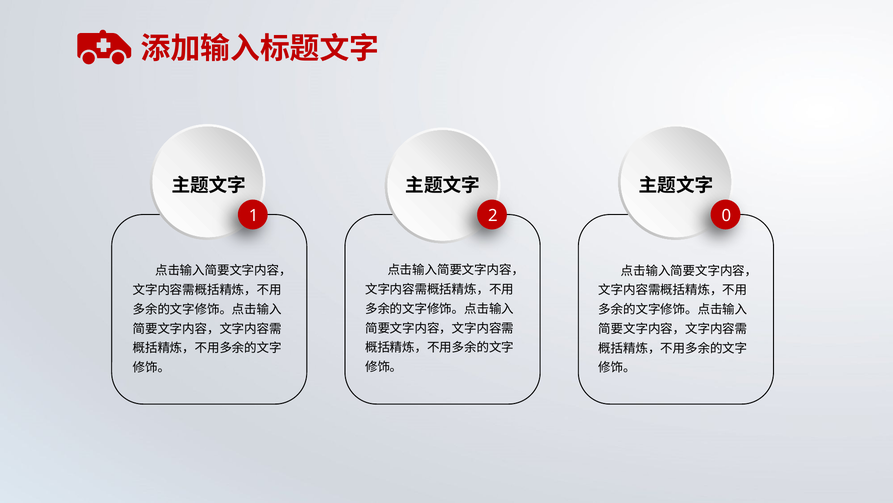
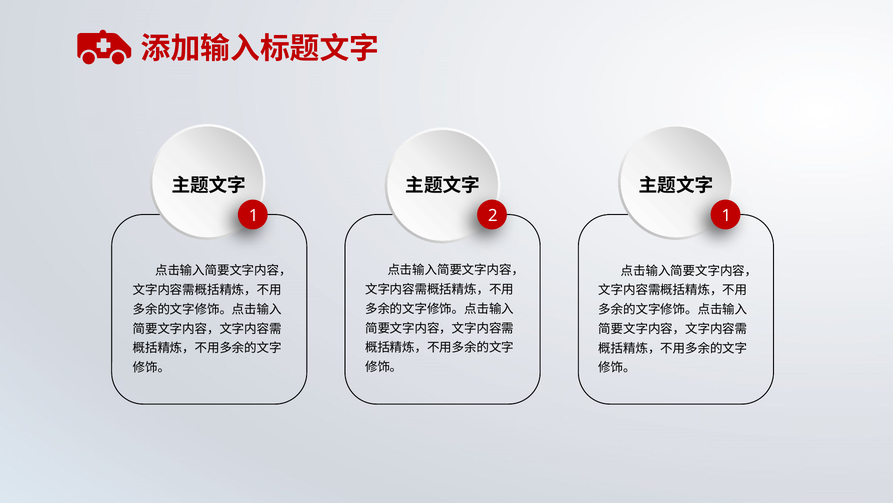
2 0: 0 -> 1 (726, 215)
